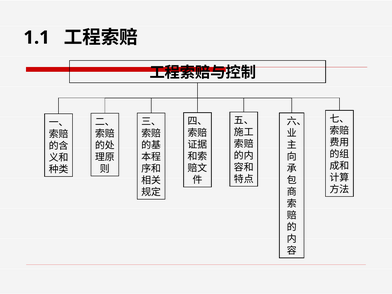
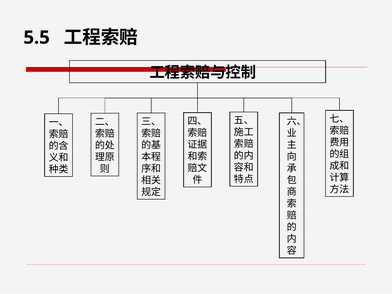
1.1: 1.1 -> 5.5 (37, 38)
